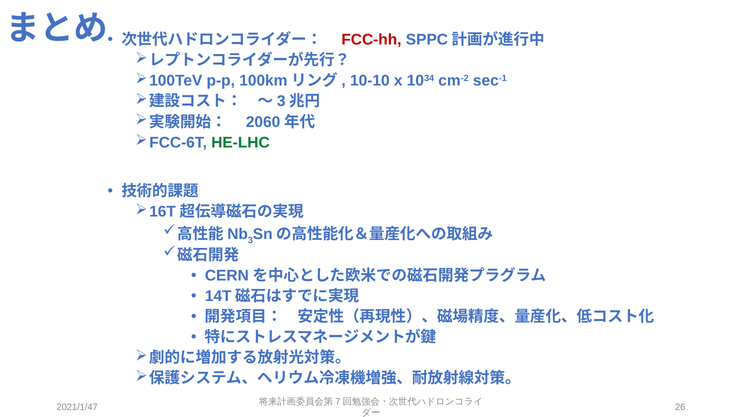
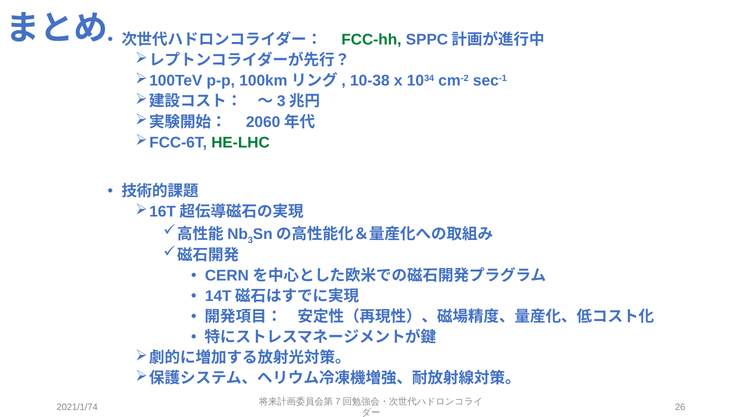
FCC-hh colour: red -> green (371, 40)
10-10: 10-10 -> 10-38 (370, 81)
2021/1/47: 2021/1/47 -> 2021/1/74 (77, 408)
